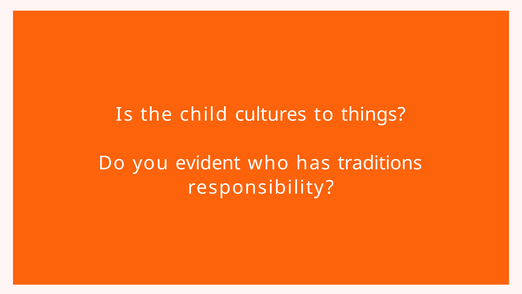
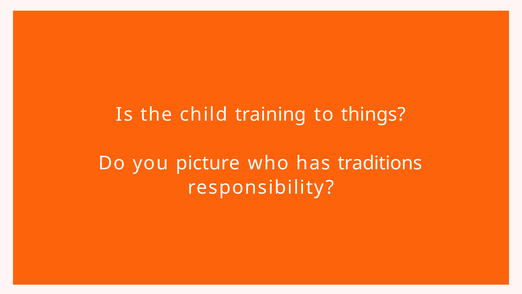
cultures: cultures -> training (271, 115)
evident: evident -> picture (208, 163)
